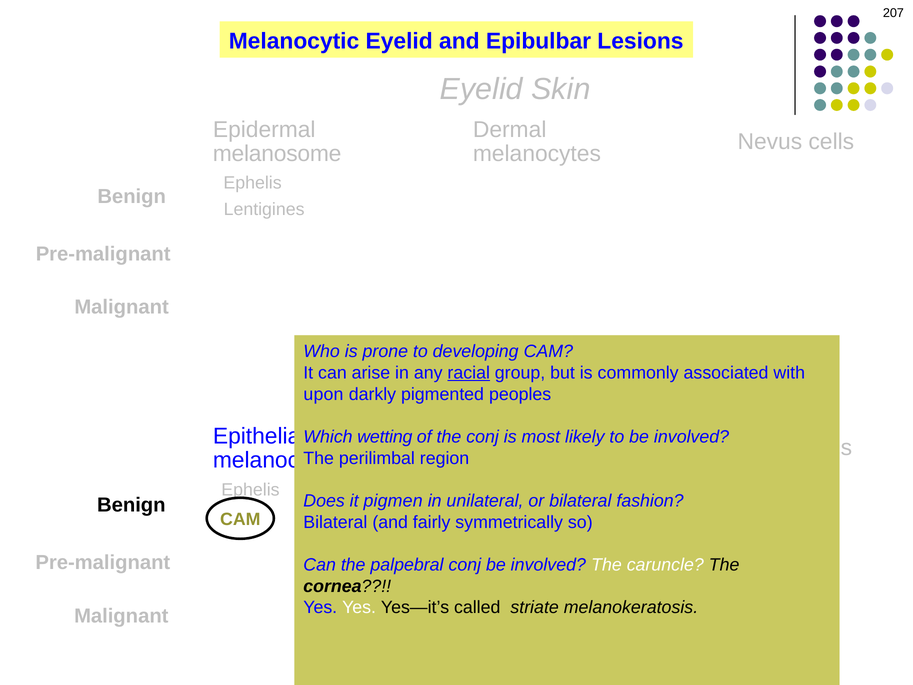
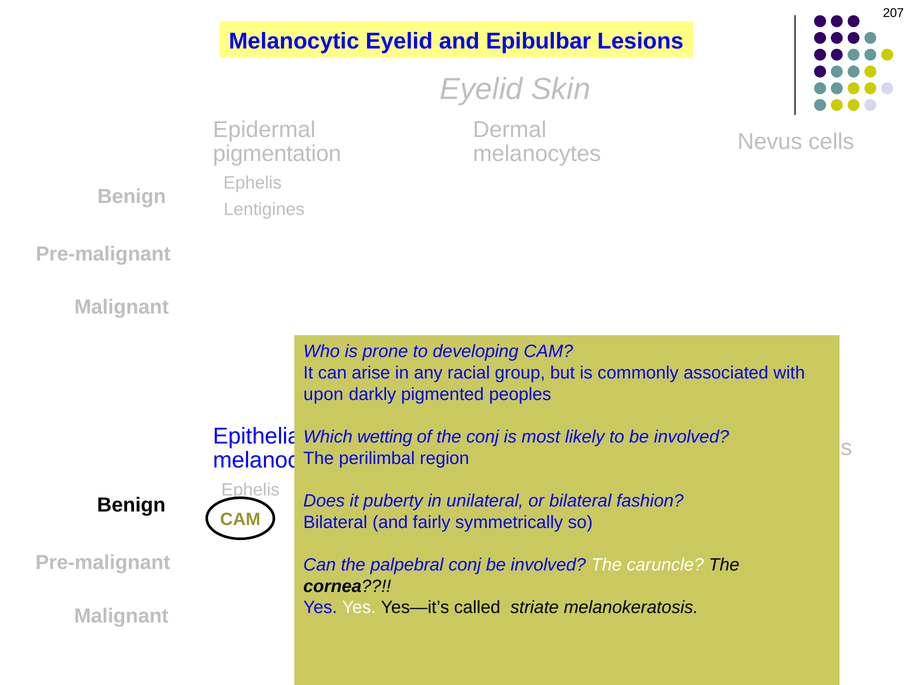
melanosome: melanosome -> pigmentation (277, 154)
racial underline: present -> none (469, 373)
pigmen: pigmen -> puberty (393, 501)
